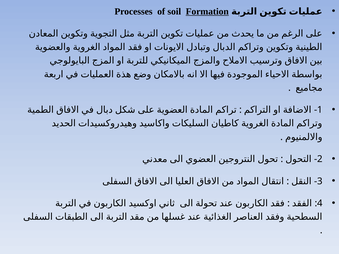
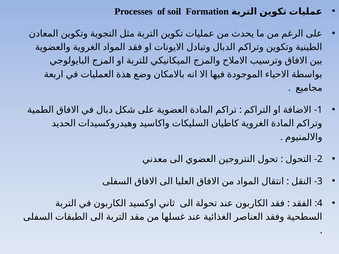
Formation underline: present -> none (207, 11)
